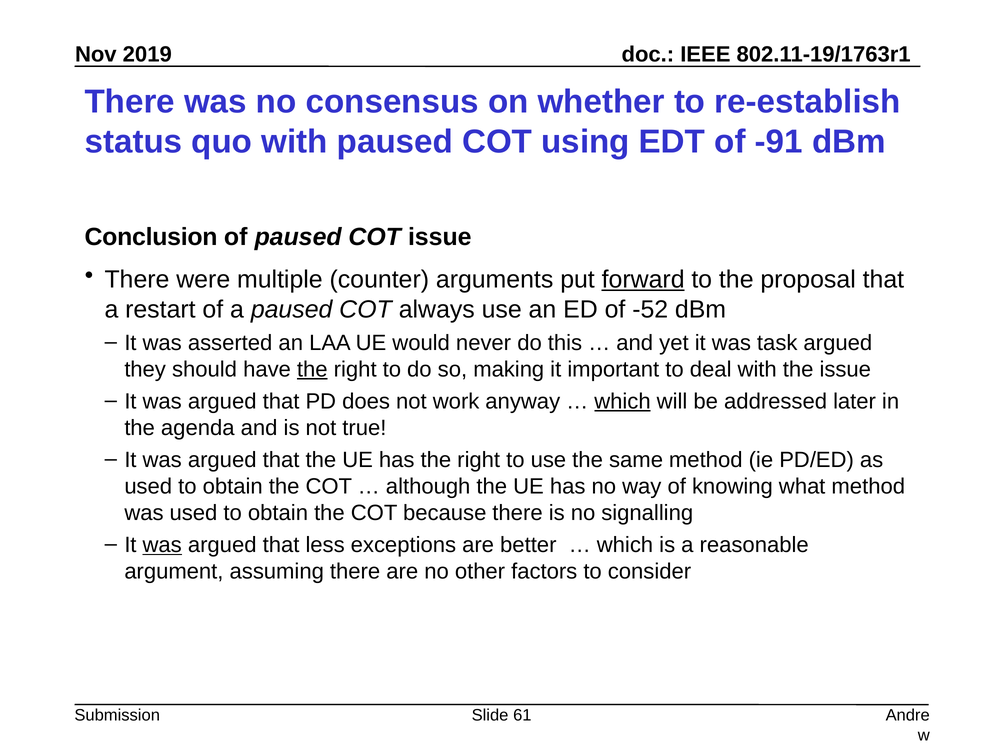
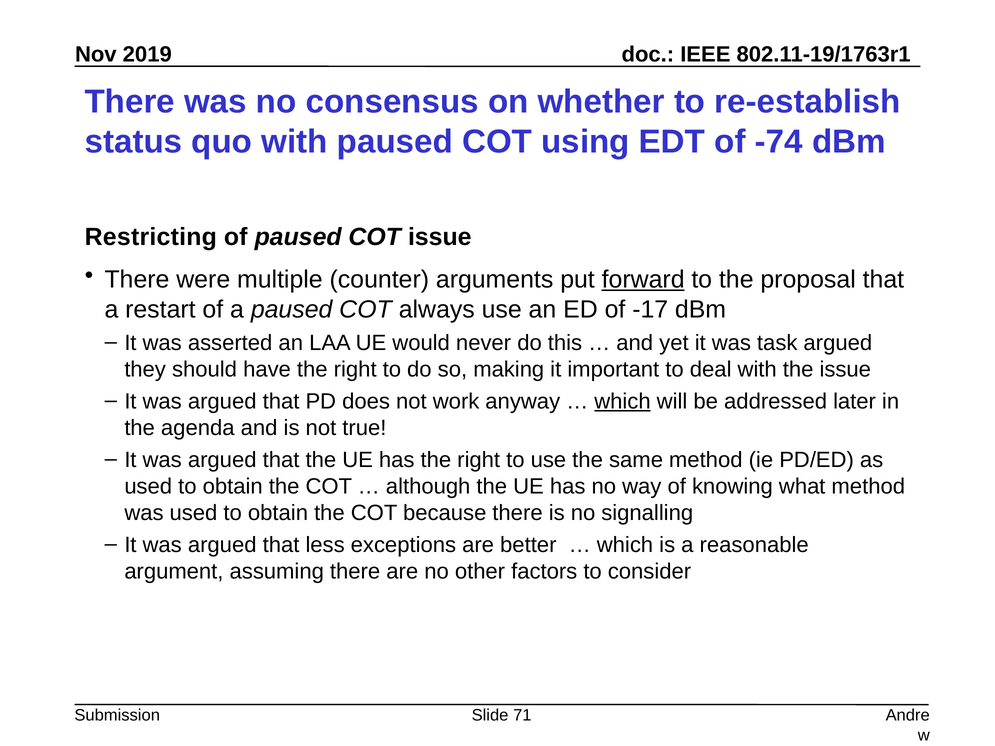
-91: -91 -> -74 (779, 142)
Conclusion: Conclusion -> Restricting (151, 237)
-52: -52 -> -17 (650, 309)
the underline: present -> none (312, 369)
was underline: present -> none (162, 545)
61: 61 -> 71 (522, 716)
